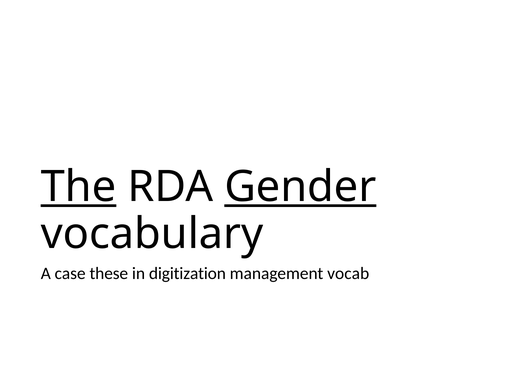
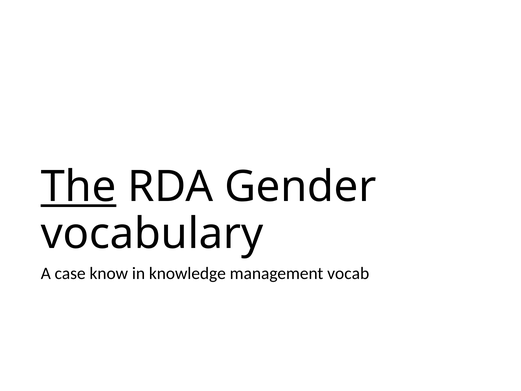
Gender underline: present -> none (300, 187)
these: these -> know (109, 273)
digitization: digitization -> knowledge (187, 273)
